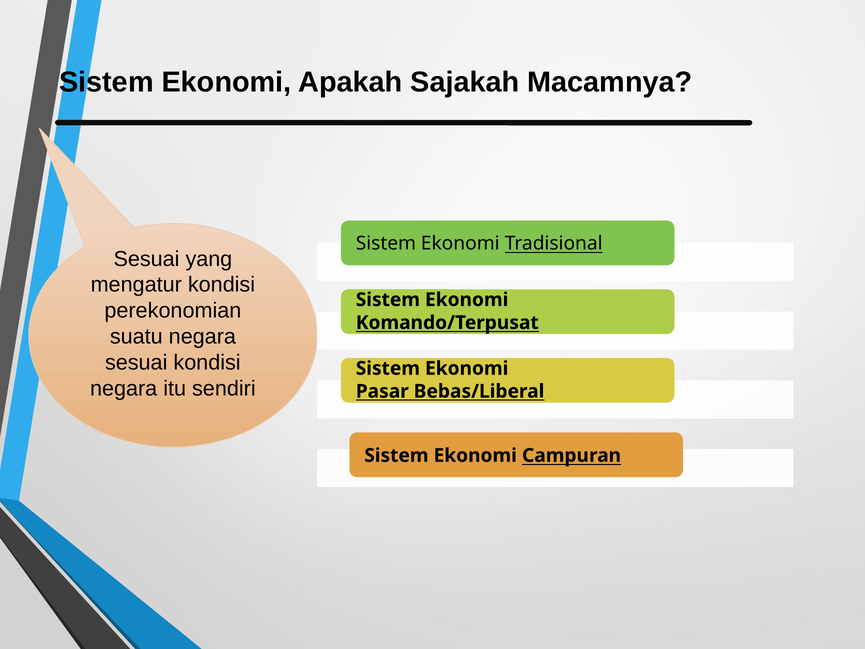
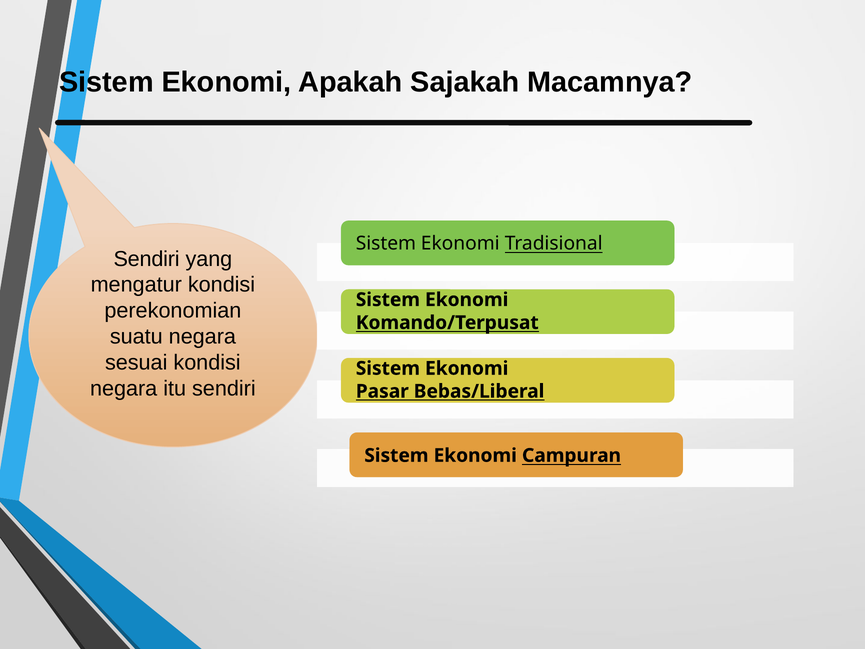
Sesuai: Sesuai -> Sendiri (147, 259)
